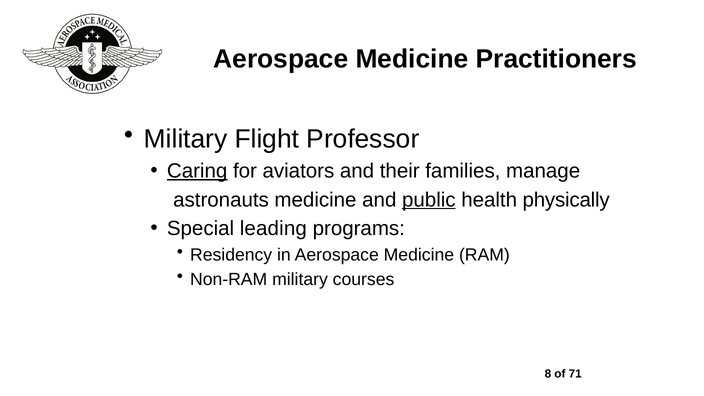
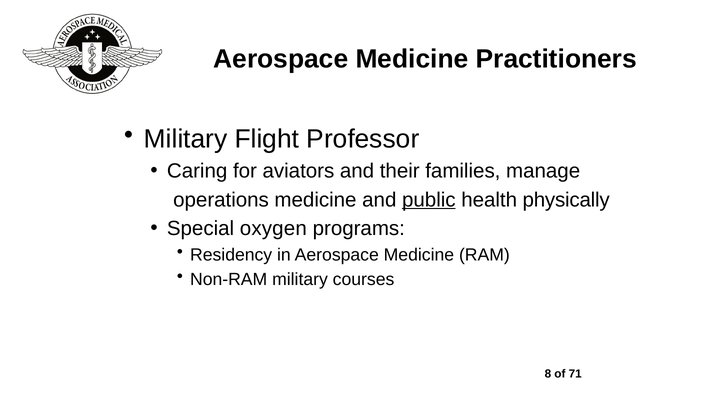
Caring underline: present -> none (197, 171)
astronauts: astronauts -> operations (221, 200)
leading: leading -> oxygen (273, 229)
